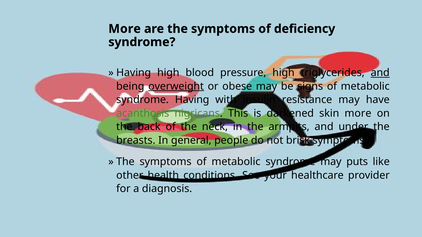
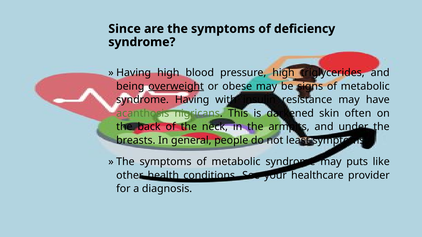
More: More -> Since (125, 29)
and underline: present -> none (380, 73)
skin more: more -> often (358, 113)
brisk: brisk -> least (298, 141)
